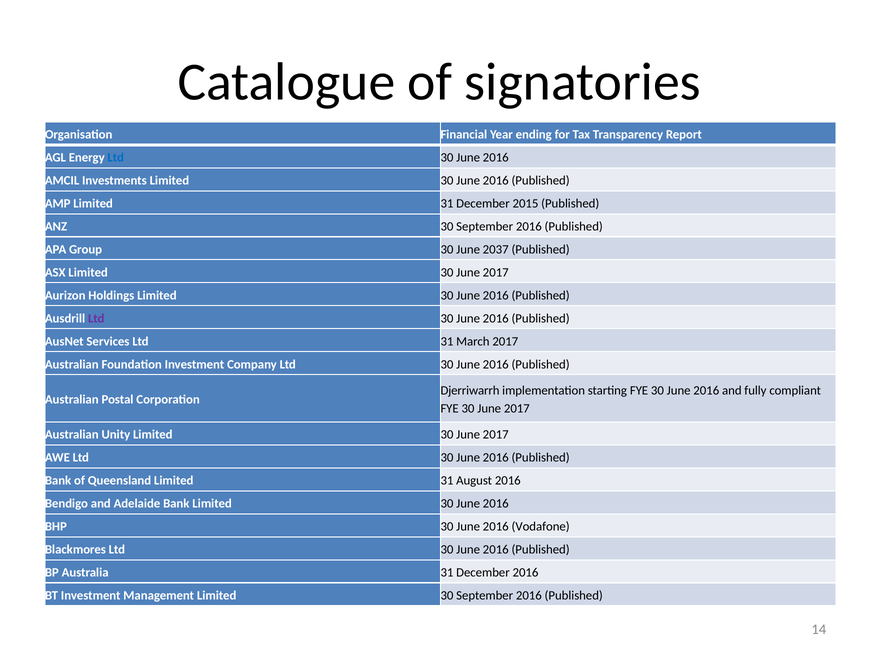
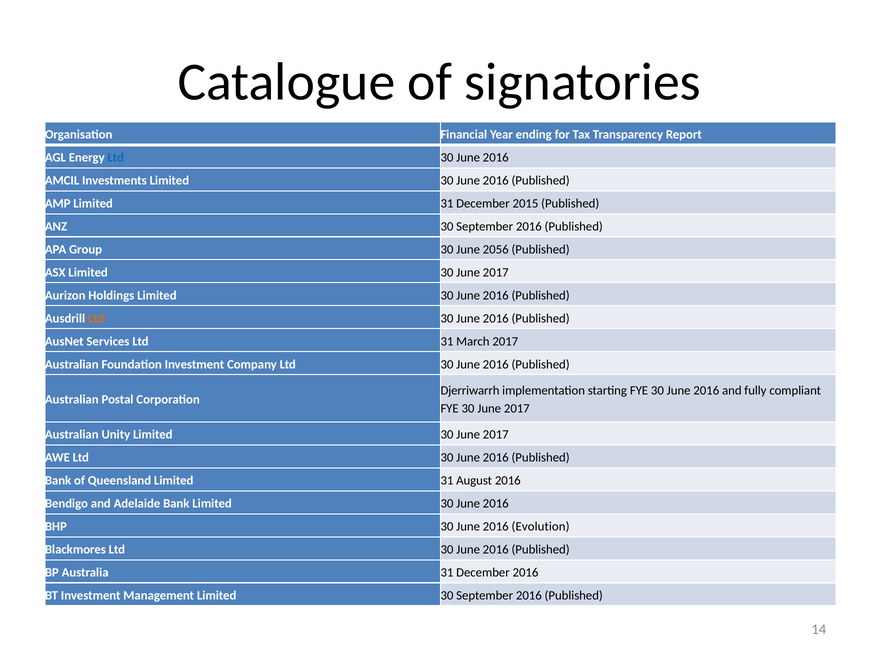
2037: 2037 -> 2056 (496, 250)
Ltd colour: purple -> orange (96, 319)
Vodafone: Vodafone -> Evolution (541, 527)
